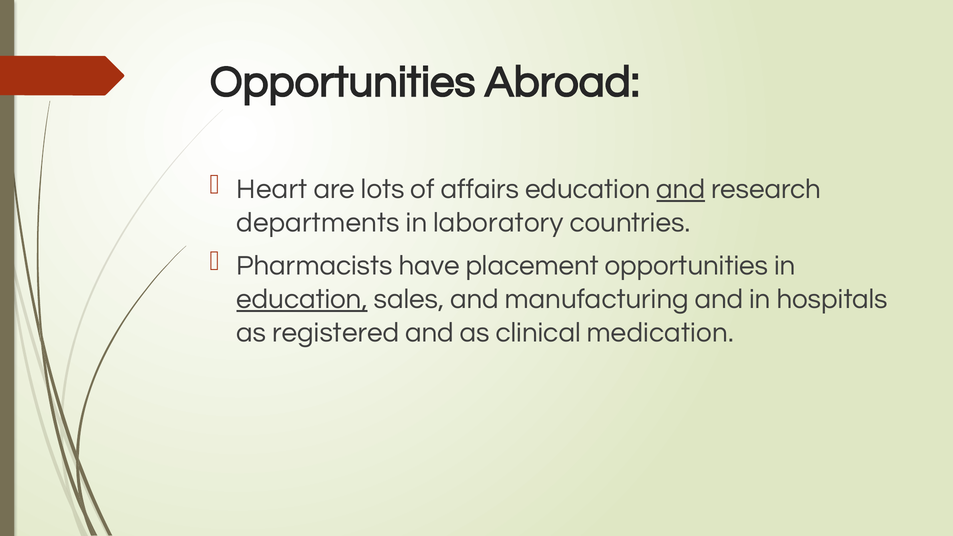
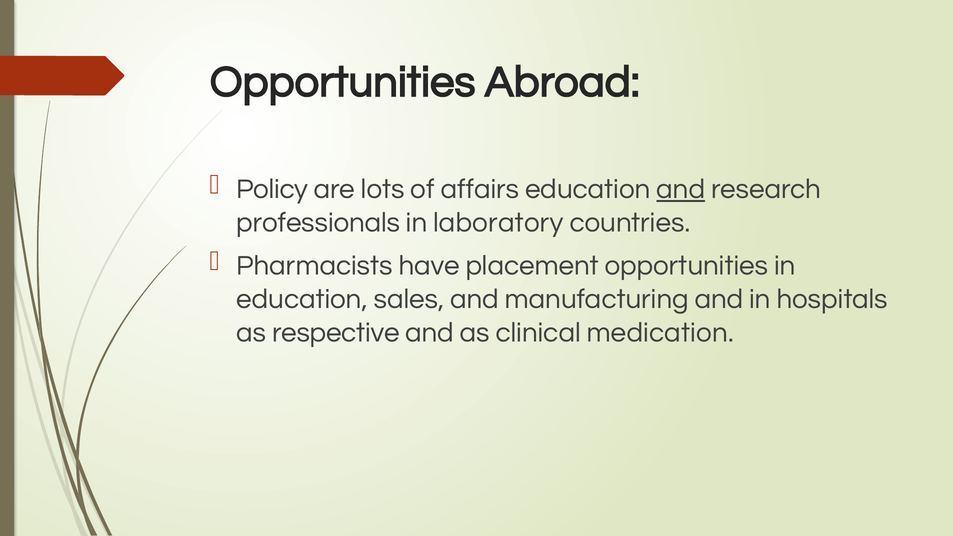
Heart: Heart -> Policy (272, 189)
departments: departments -> professionals (318, 222)
education underline: present -> none (302, 299)
registered: registered -> respective (336, 332)
